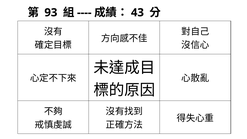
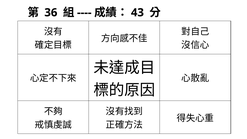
93: 93 -> 36 (51, 13)
